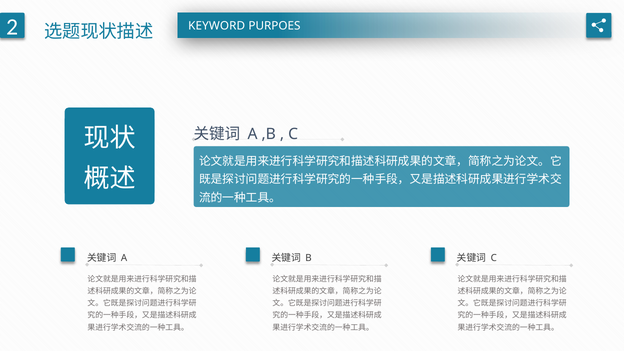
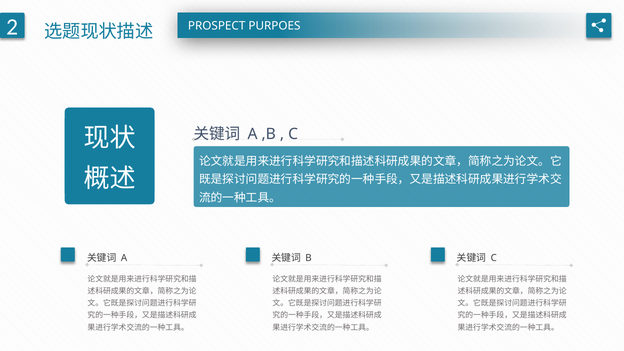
KEYWORD: KEYWORD -> PROSPECT (217, 26)
